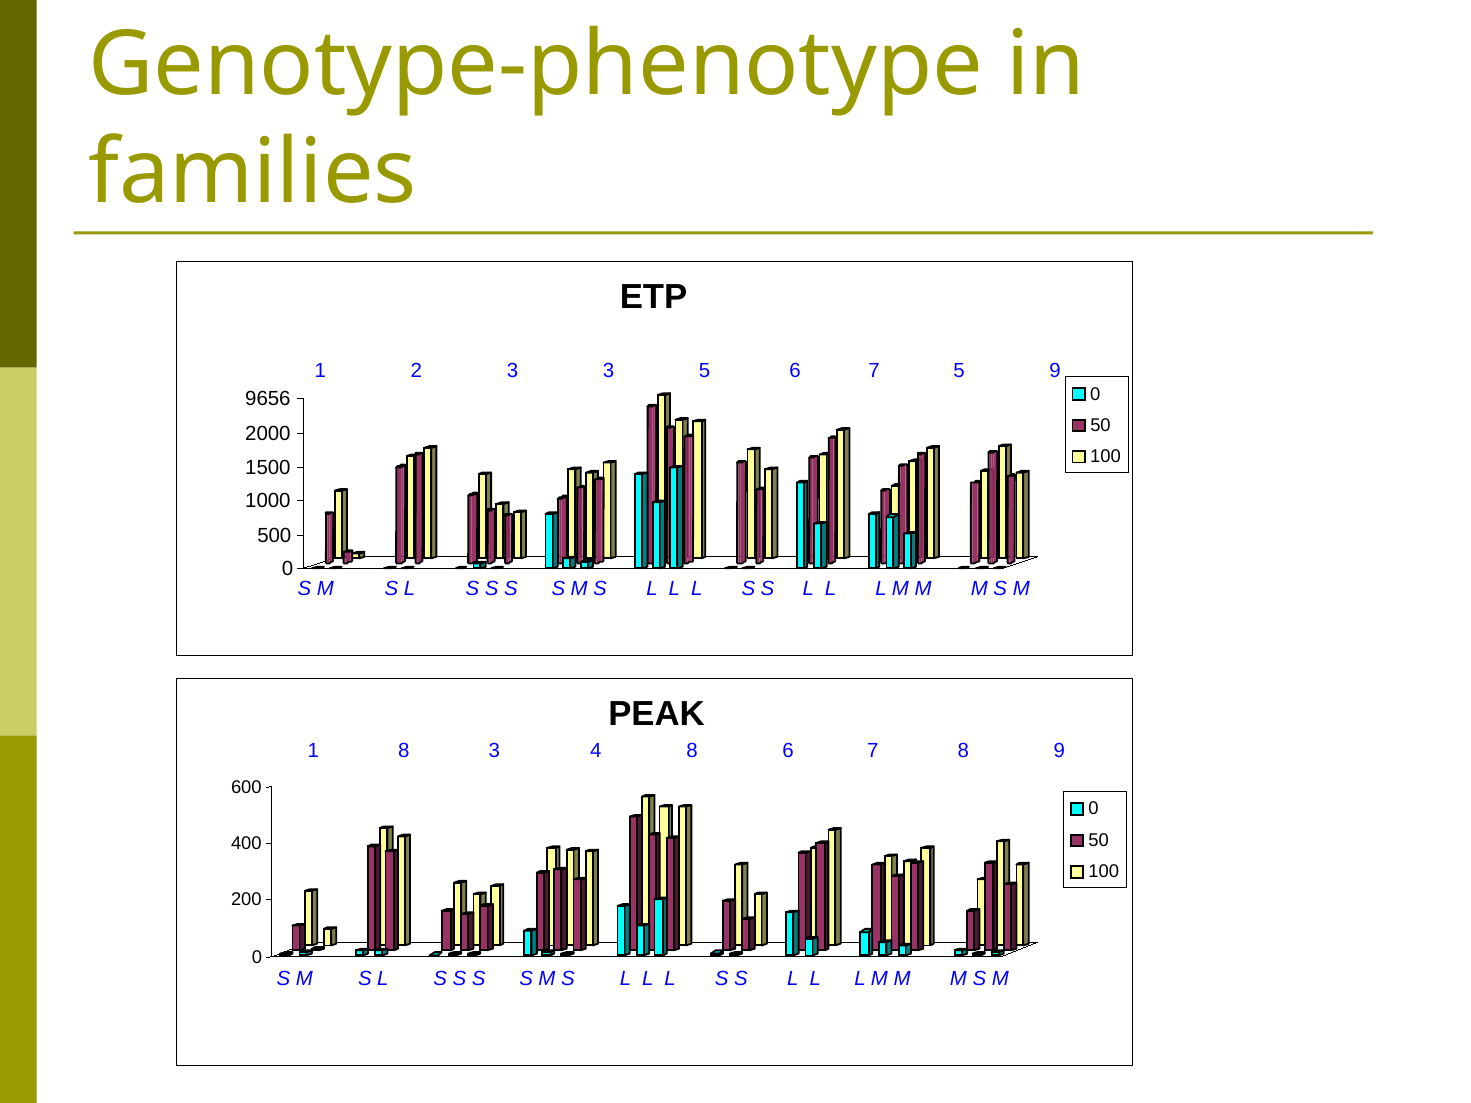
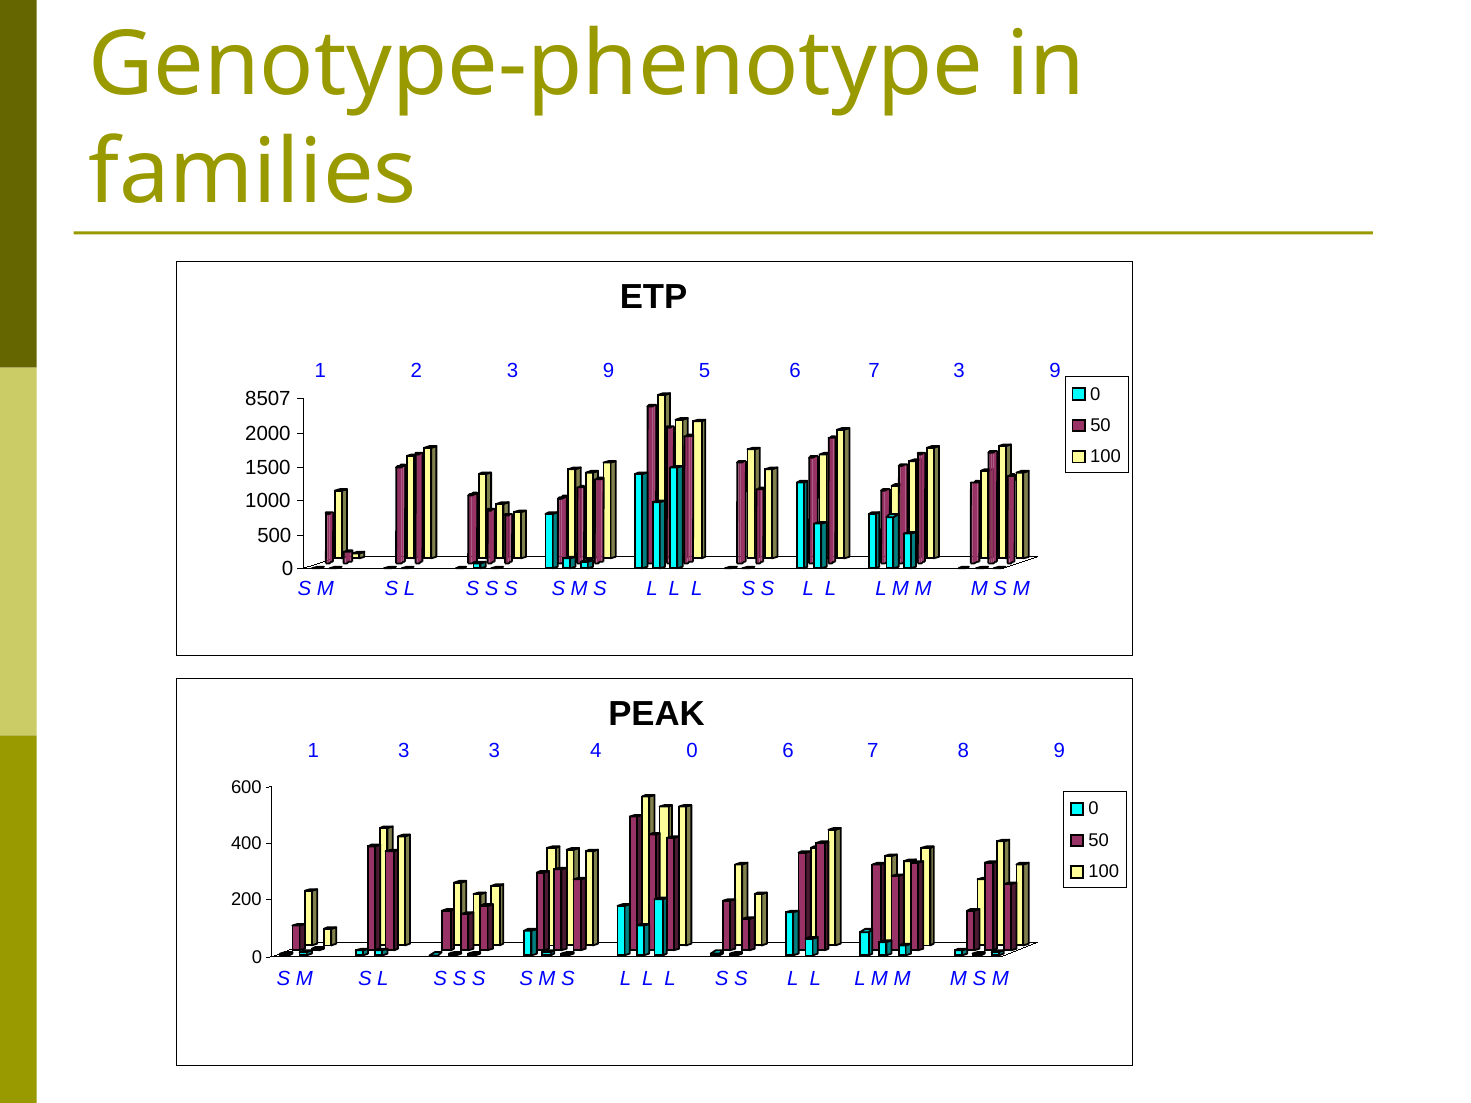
2 3 3: 3 -> 9 (608, 371)
7 5: 5 -> 3 (959, 371)
9656: 9656 -> 8507 (268, 399)
1 8: 8 -> 3 (404, 751)
4 8: 8 -> 0 (692, 751)
